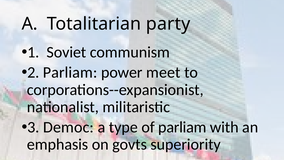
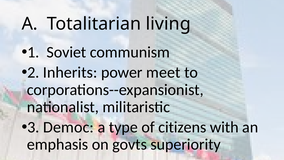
party: party -> living (168, 24)
2 Parliam: Parliam -> Inherits (70, 72)
of parliam: parliam -> citizens (182, 127)
